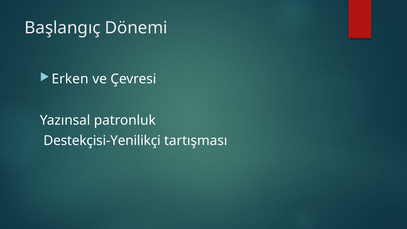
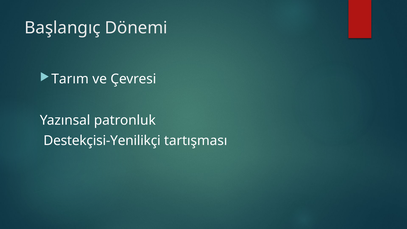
Erken: Erken -> Tarım (70, 79)
